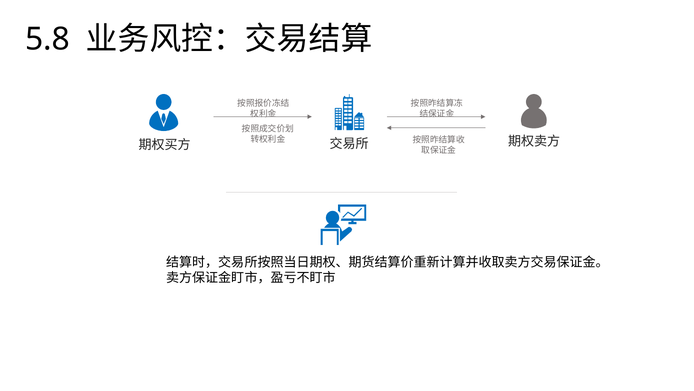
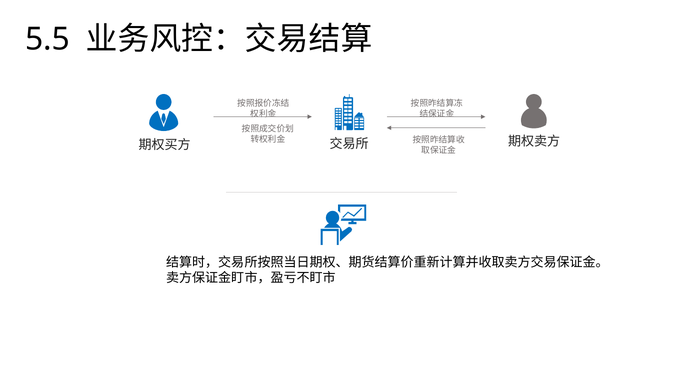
5.8: 5.8 -> 5.5 (48, 39)
